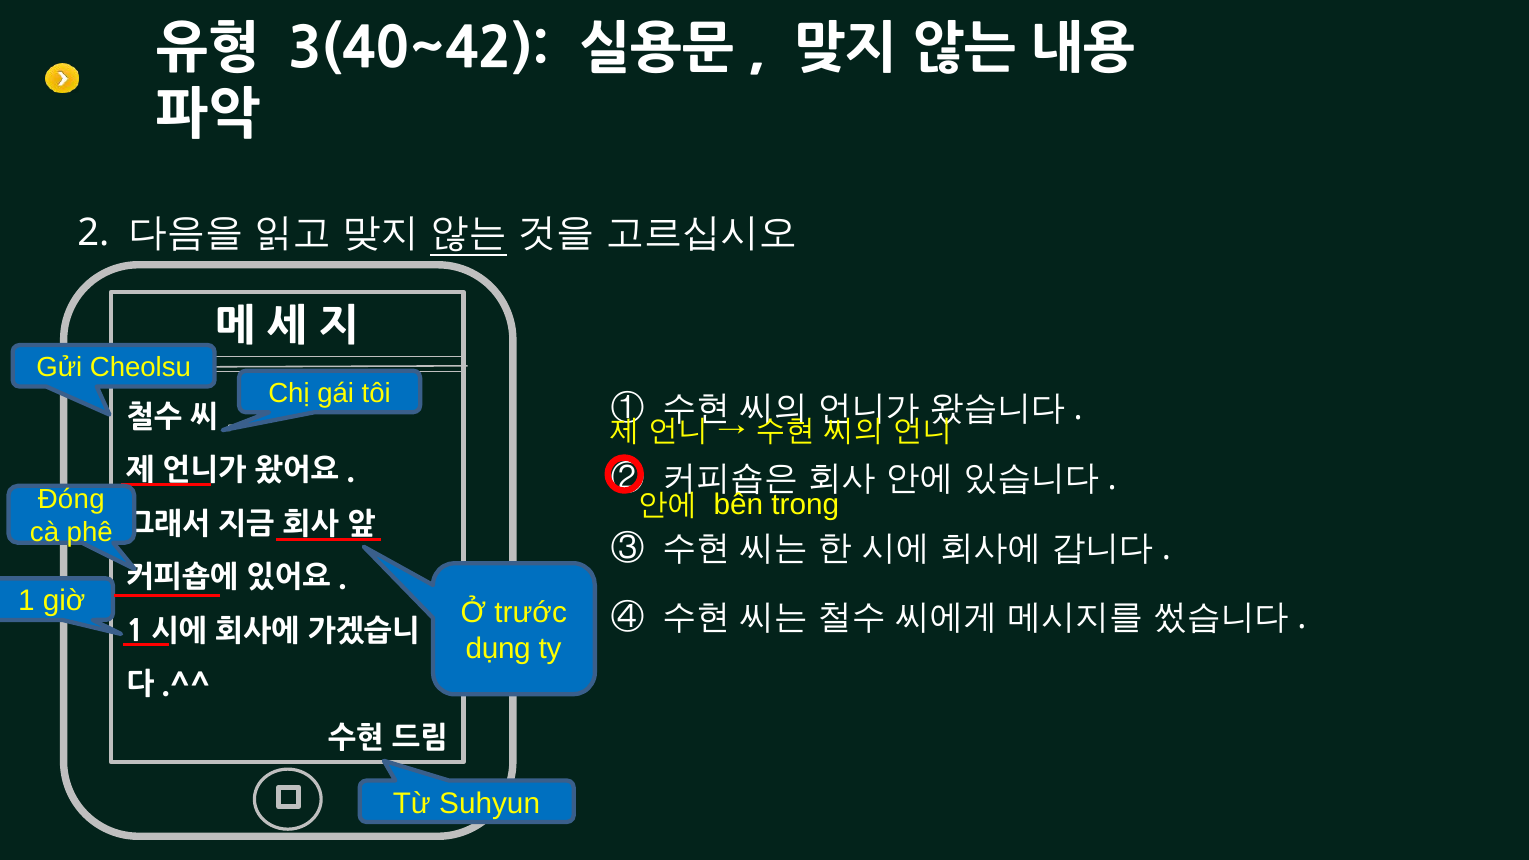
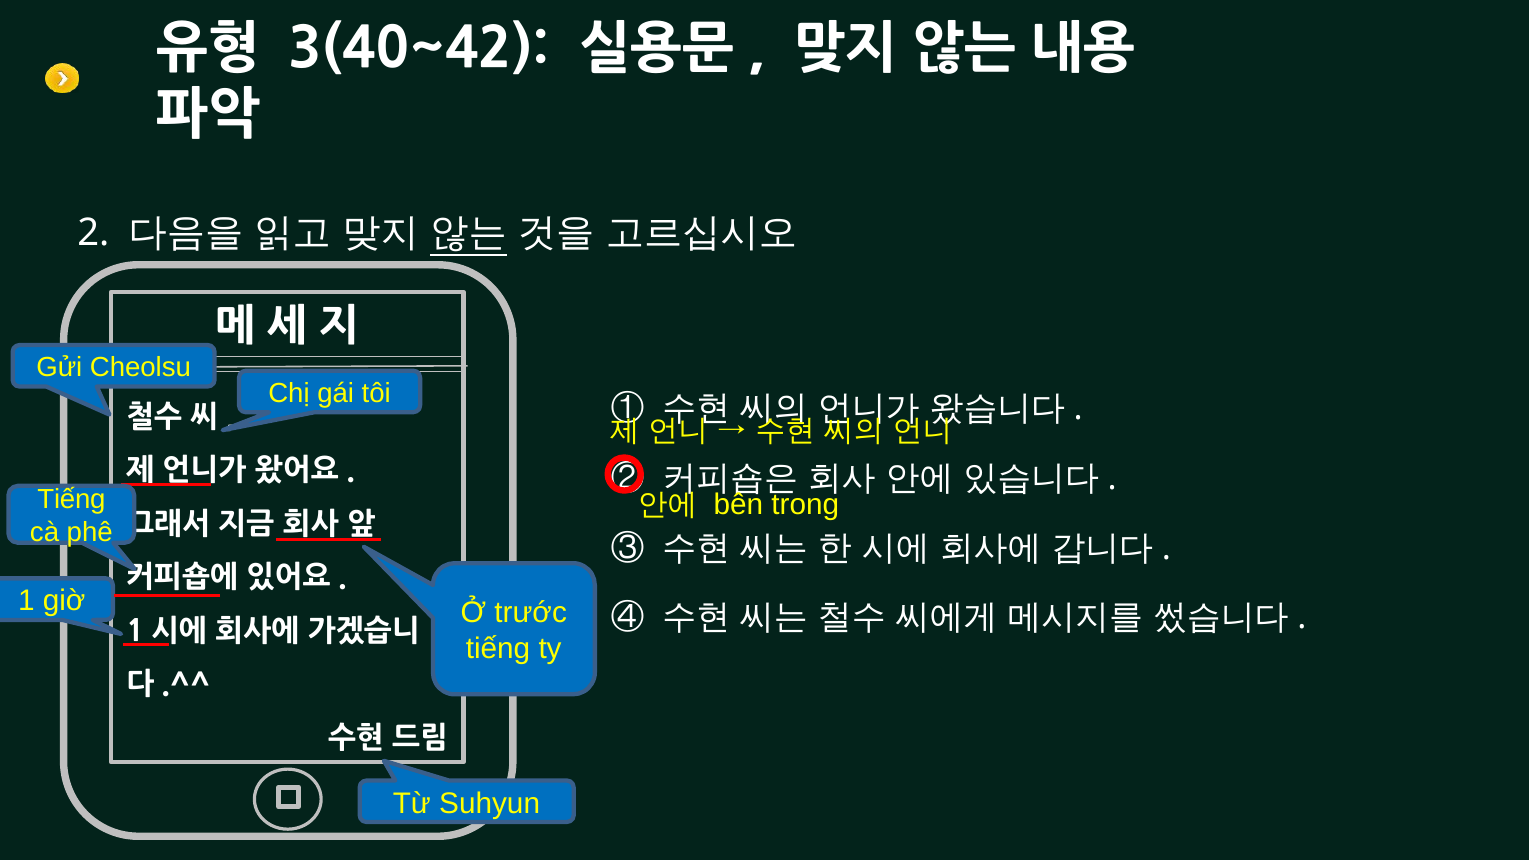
Đóng: Đóng -> Tiếng (71, 500)
dụng: dụng -> tiếng (498, 649)
